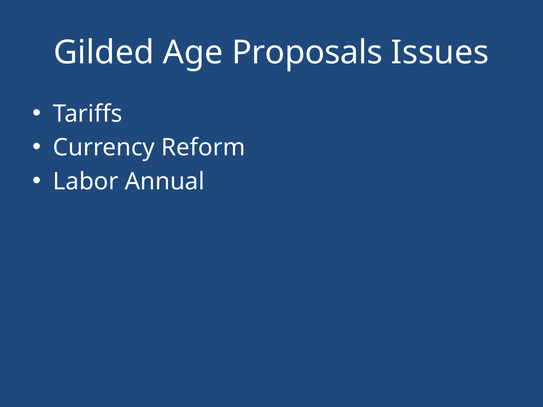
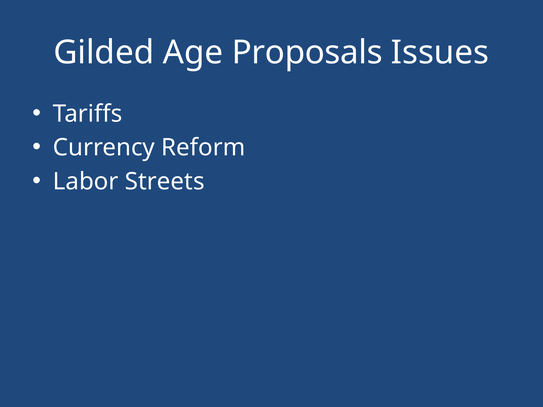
Annual: Annual -> Streets (165, 182)
